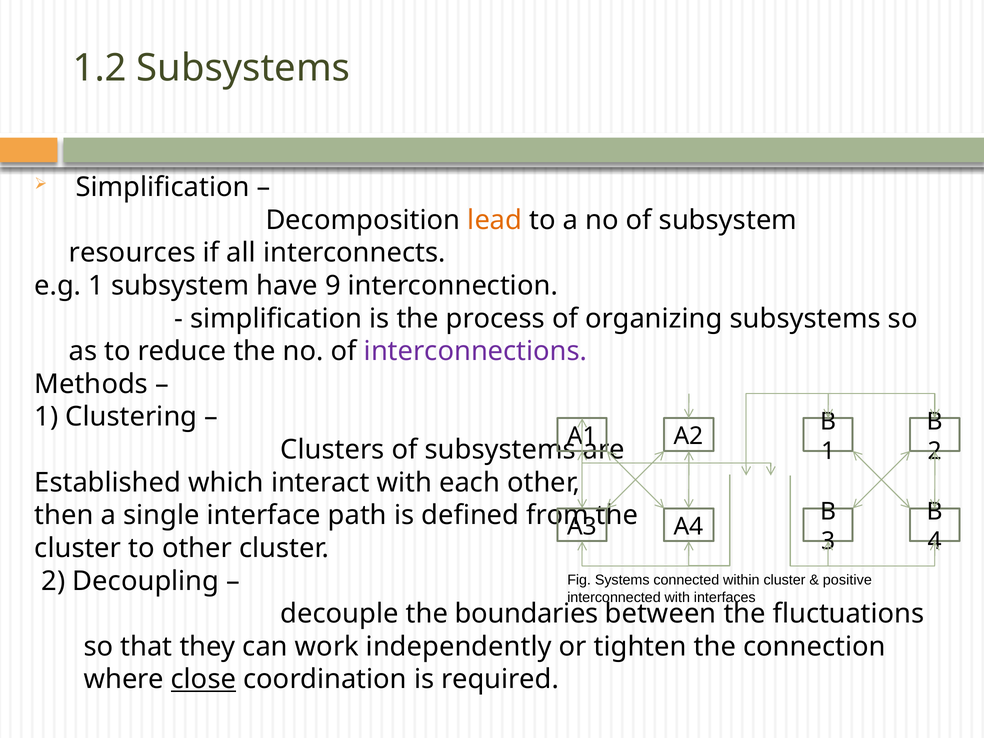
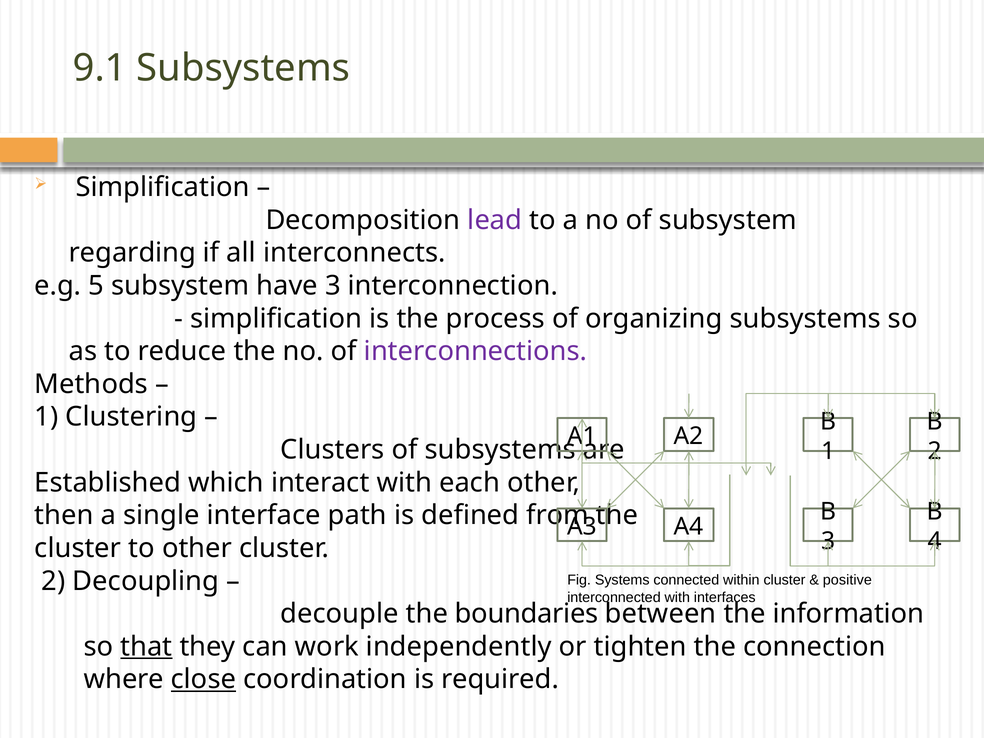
1.2: 1.2 -> 9.1 (100, 68)
lead colour: orange -> purple (495, 220)
resources: resources -> regarding (132, 253)
e.g 1: 1 -> 5 (96, 286)
have 9: 9 -> 3 (333, 286)
fluctuations: fluctuations -> information (849, 614)
that underline: none -> present (146, 647)
